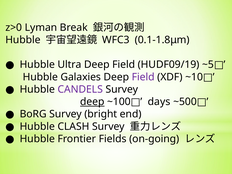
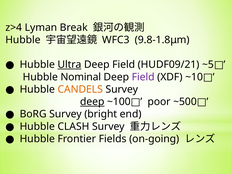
z>0: z>0 -> z>4 (14, 27)
0.1-1.8μm: 0.1-1.8μm -> 9.8-1.8μm (162, 40)
Ultra underline: none -> present (69, 65)
HUDF09/19: HUDF09/19 -> HUDF09/21 (169, 65)
Galaxies: Galaxies -> Nominal (81, 77)
CANDELS colour: purple -> orange (80, 89)
days: days -> poor (159, 102)
